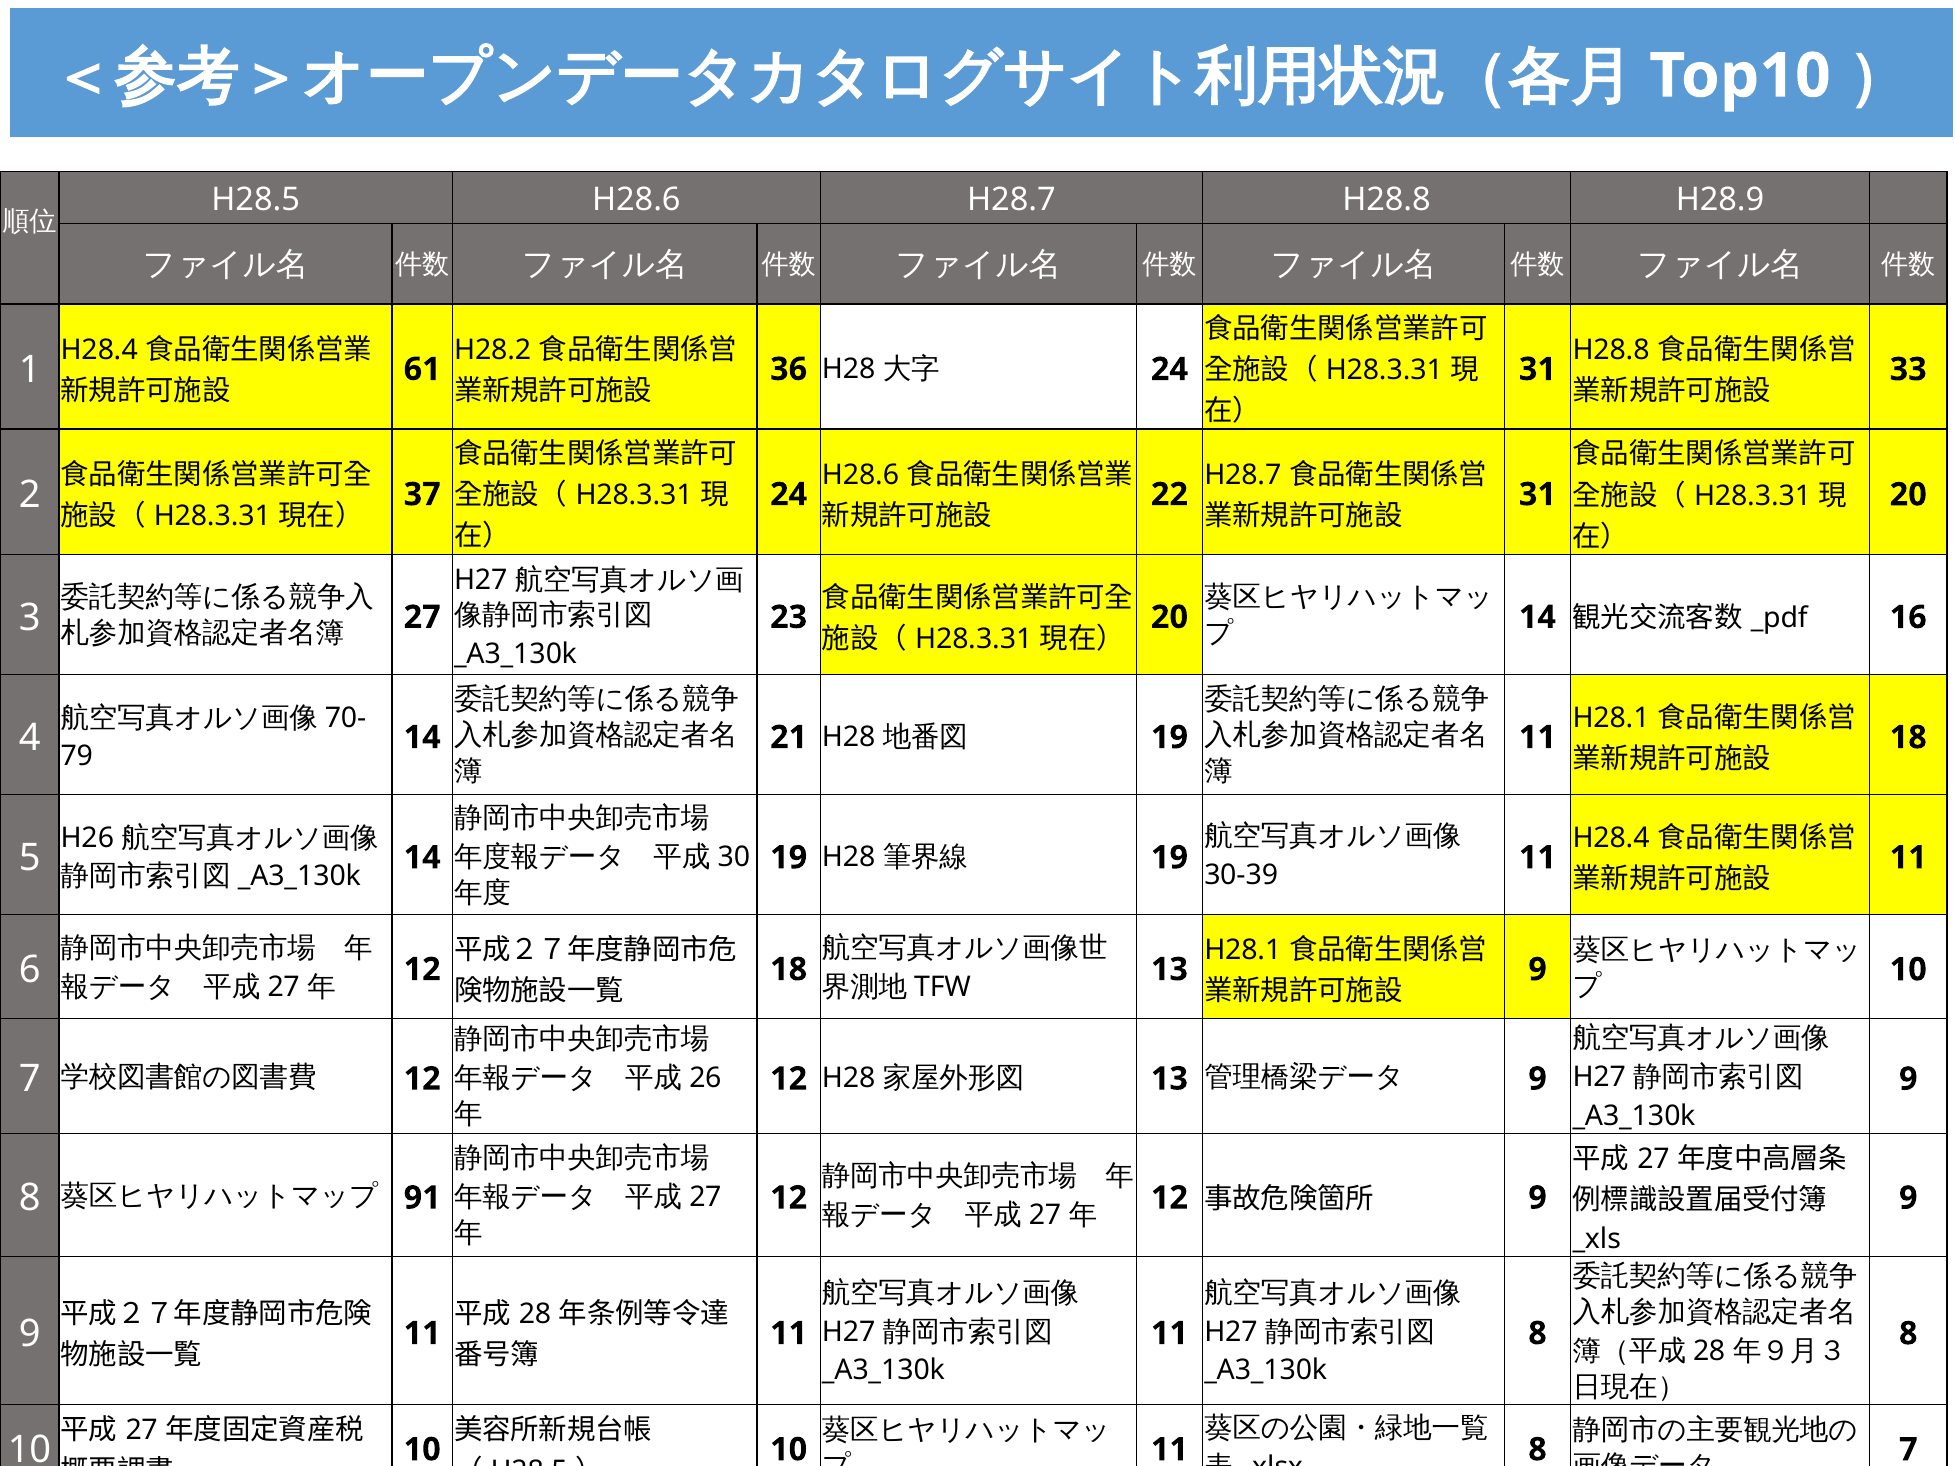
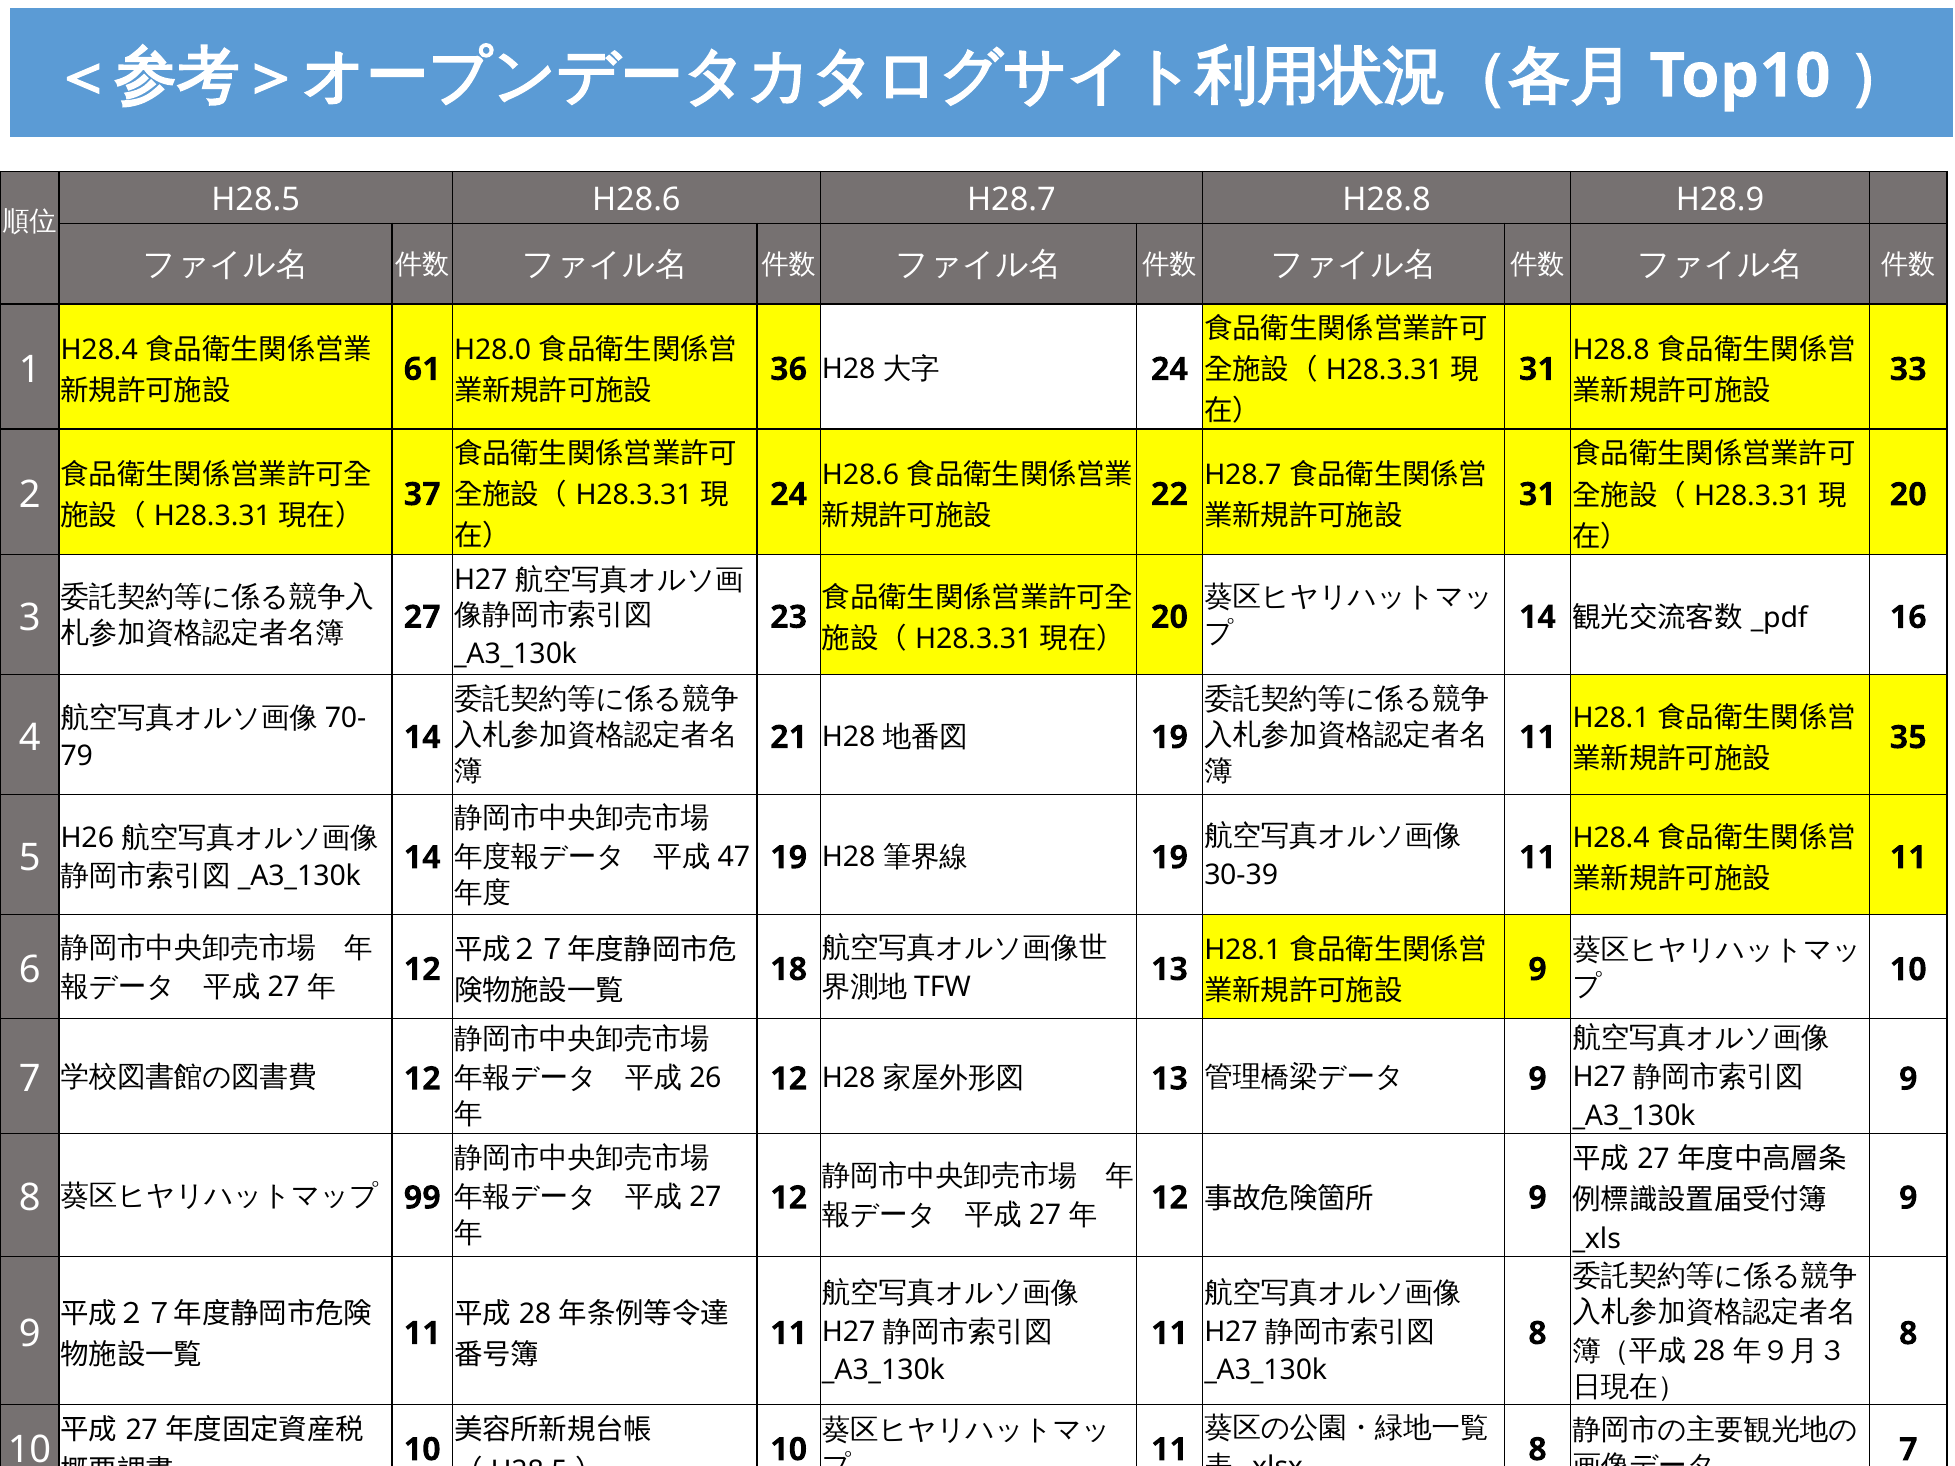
H28.2: H28.2 -> H28.0 (493, 350)
18: 18 -> 35 (1908, 738)
30: 30 -> 47 (734, 857)
91: 91 -> 99 (422, 1198)
